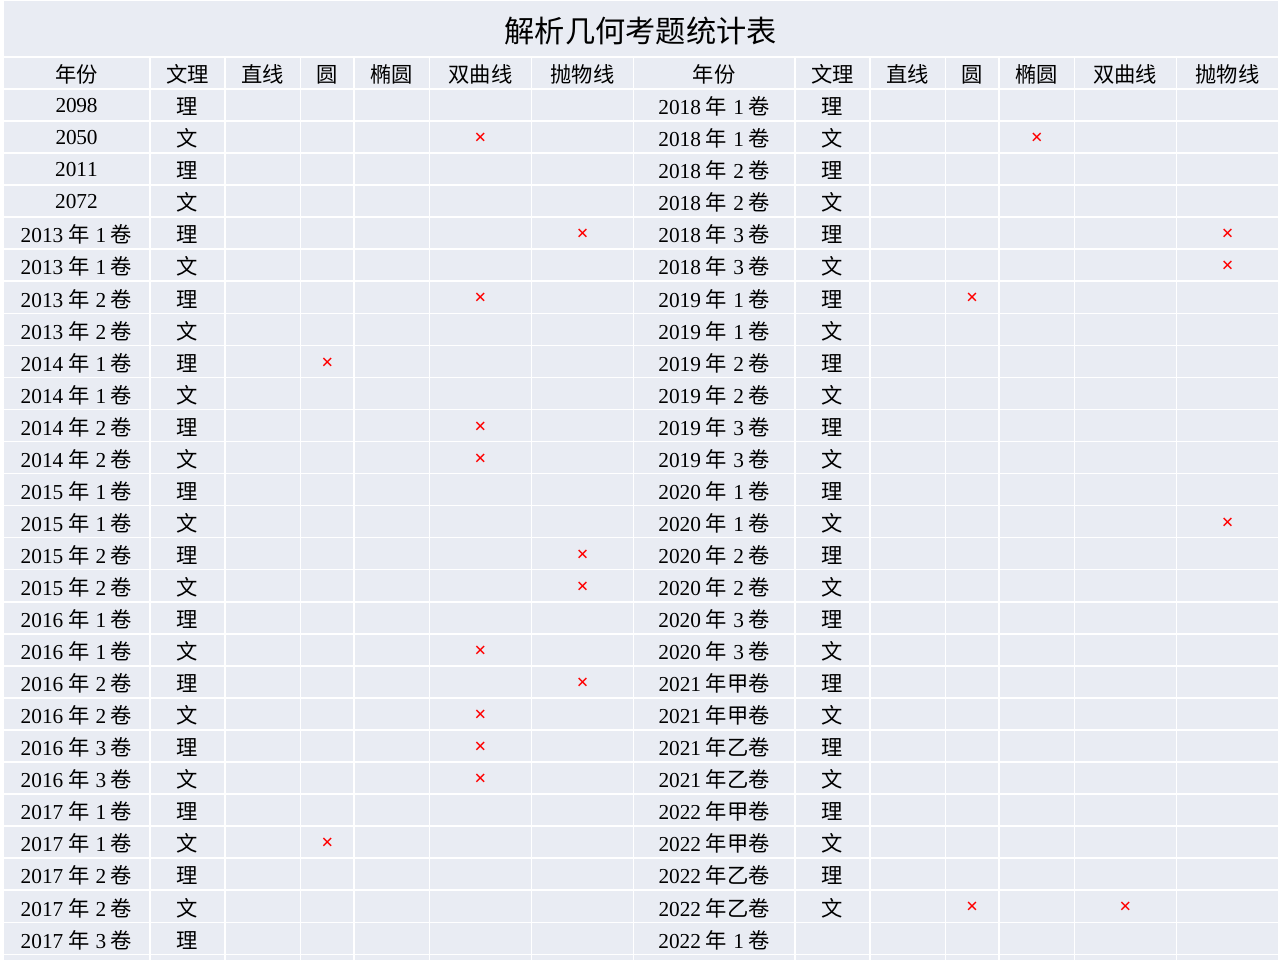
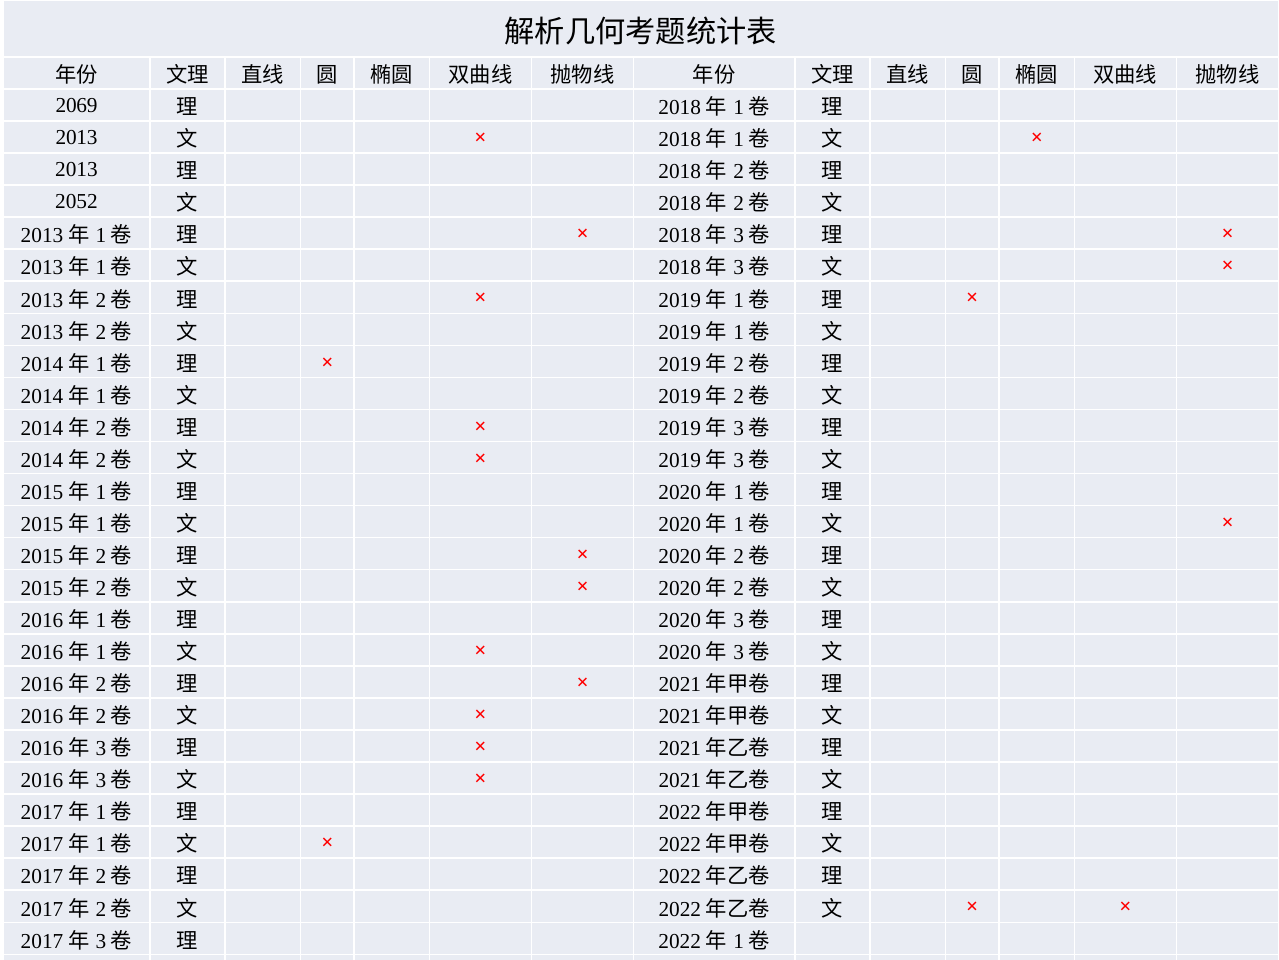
2098: 2098 -> 2069 (77, 106)
2050: 2050 -> 2013 (77, 138)
2011: 2011 -> 2013 (76, 170)
2072: 2072 -> 2052 (76, 202)
